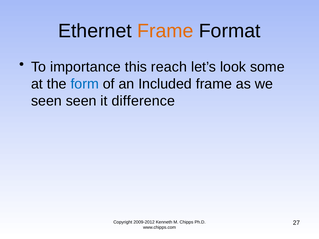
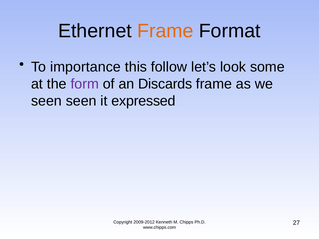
reach: reach -> follow (169, 67)
form colour: blue -> purple (85, 84)
Included: Included -> Discards (165, 84)
difference: difference -> expressed (143, 101)
